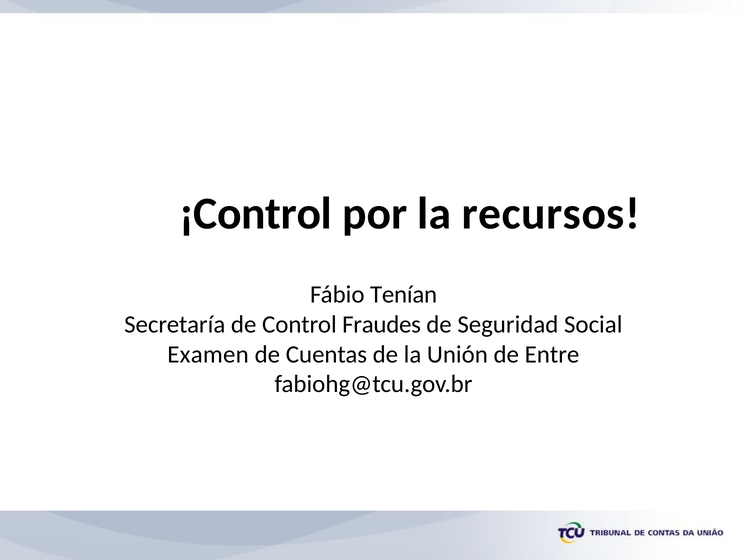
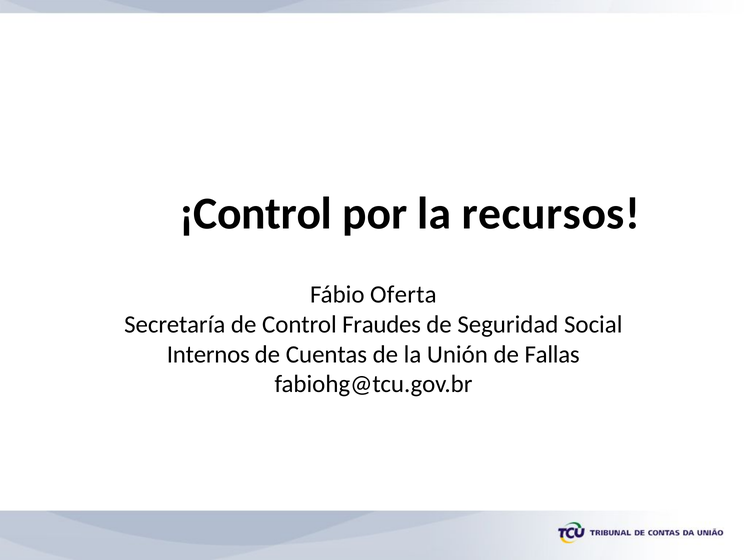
Tenían: Tenían -> Oferta (403, 295)
Examen: Examen -> Internos (208, 354)
Entre: Entre -> Fallas (552, 354)
